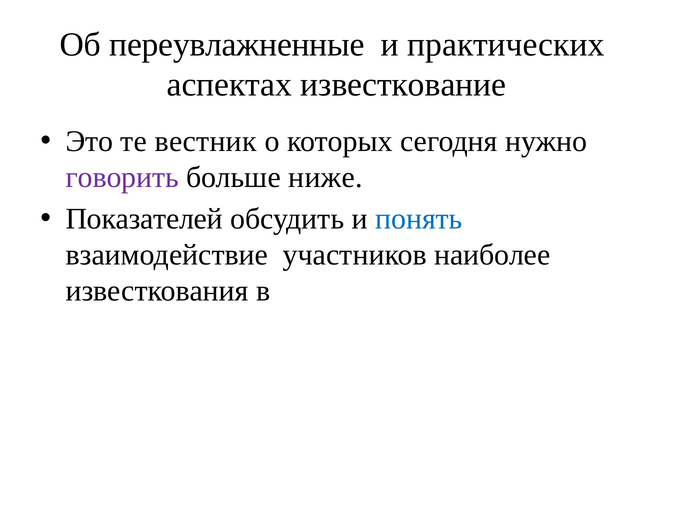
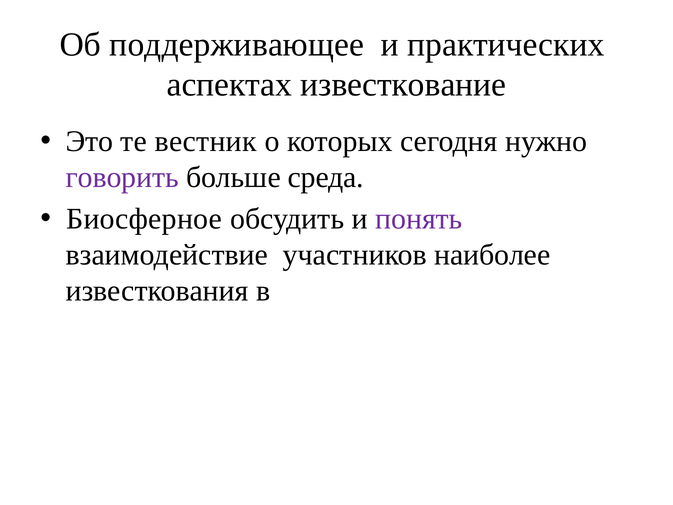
переувлажненные: переувлажненные -> поддерживающее (237, 44)
ниже: ниже -> среда (326, 177)
Показателей: Показателей -> Биосферное (144, 219)
понять colour: blue -> purple (419, 219)
